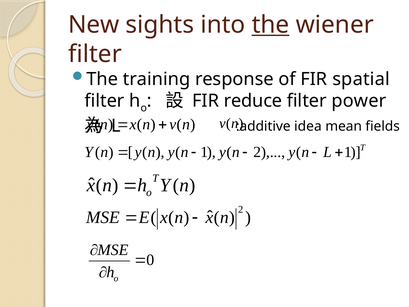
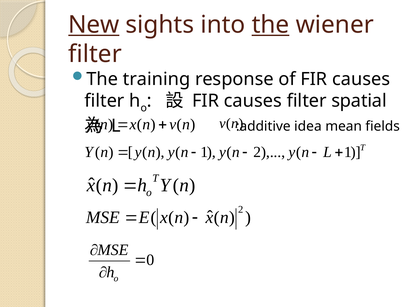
New underline: none -> present (94, 25)
of FIR spatial: spatial -> causes (361, 79)
reduce: reduce -> causes (253, 101)
power: power -> spatial (359, 101)
